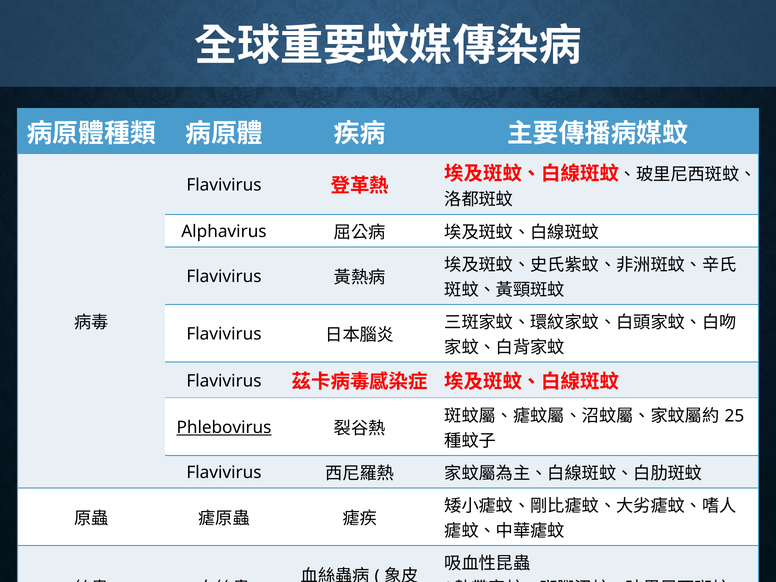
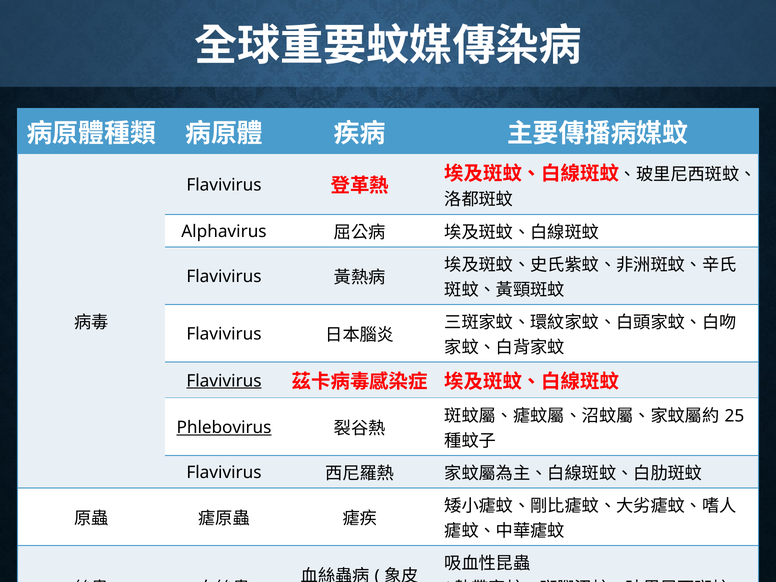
Flavivirus underline: none -> present (224, 381)
